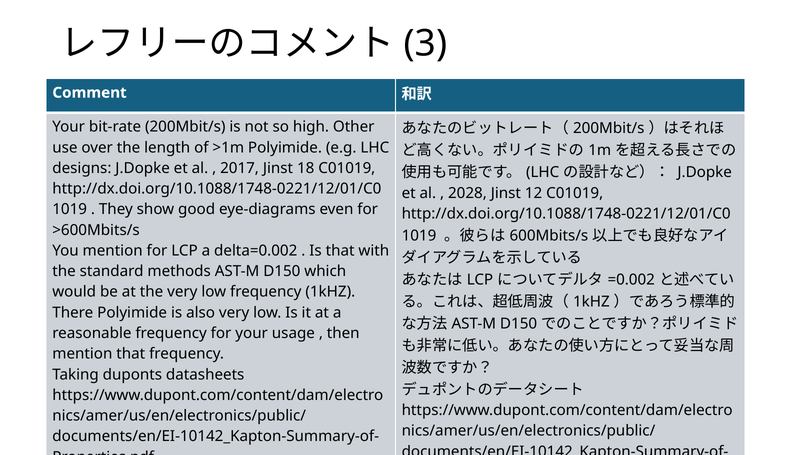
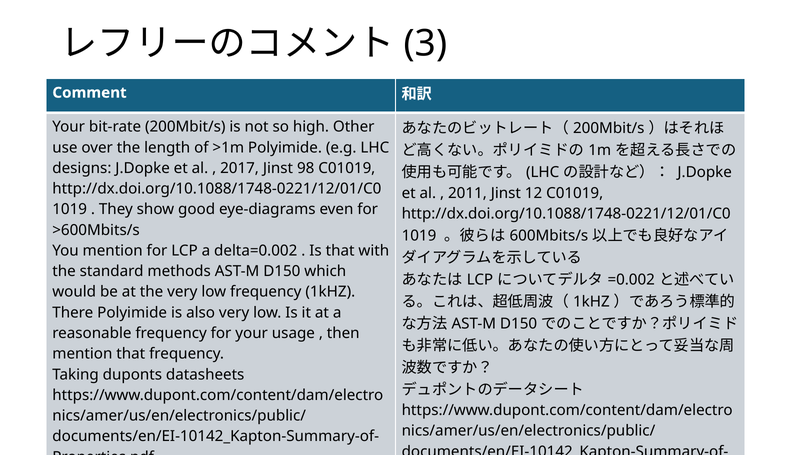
18: 18 -> 98 (306, 168)
2028: 2028 -> 2011 (467, 193)
